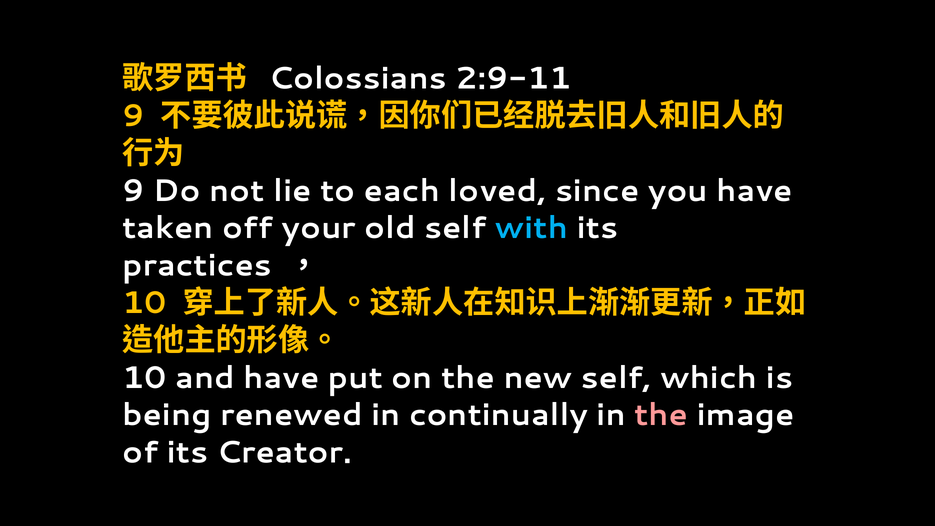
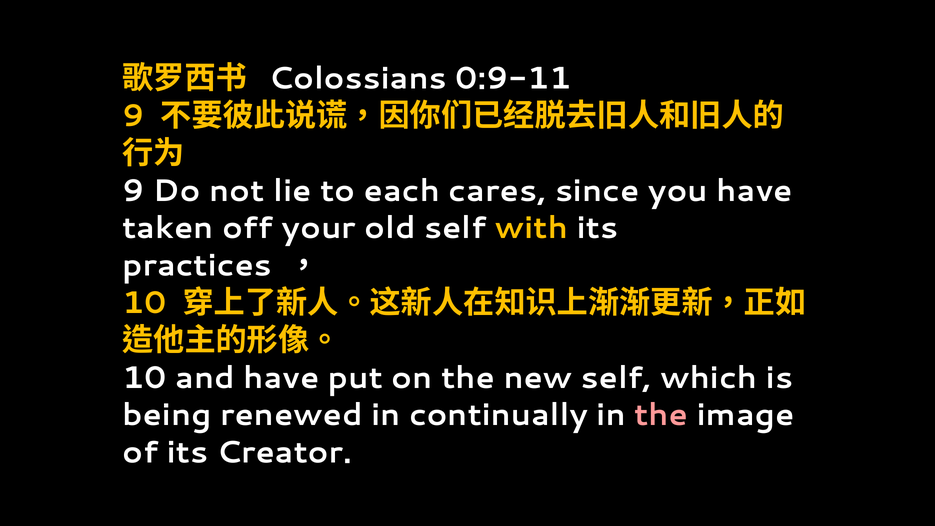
2:9-11: 2:9-11 -> 0:9-11 (514, 78)
loved: loved -> cares (497, 191)
with colour: light blue -> yellow (531, 228)
